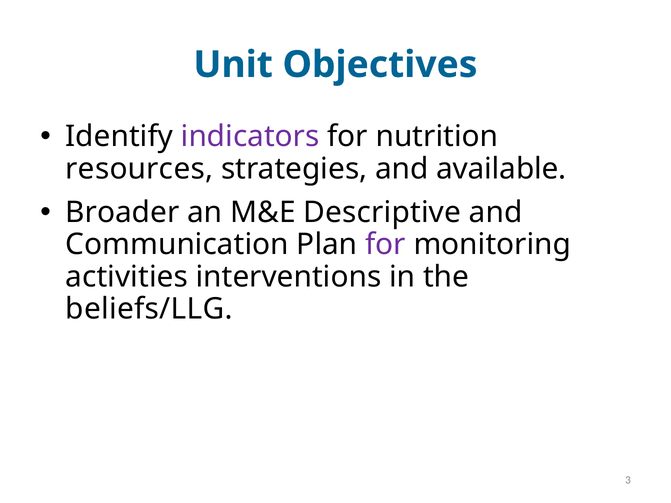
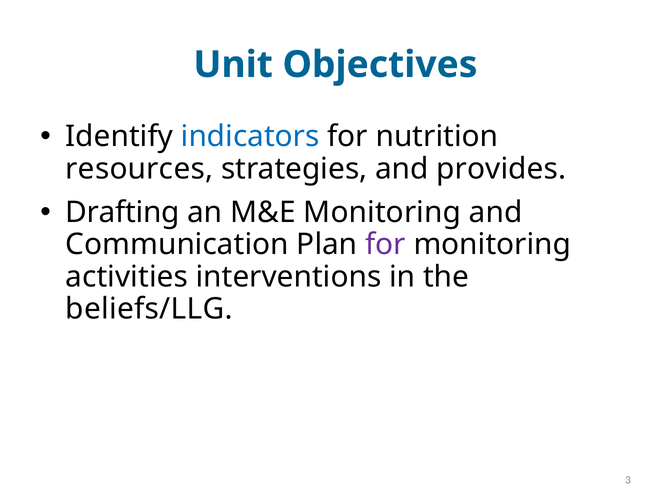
indicators colour: purple -> blue (250, 137)
available: available -> provides (501, 169)
Broader: Broader -> Drafting (123, 212)
M&E Descriptive: Descriptive -> Monitoring (382, 212)
